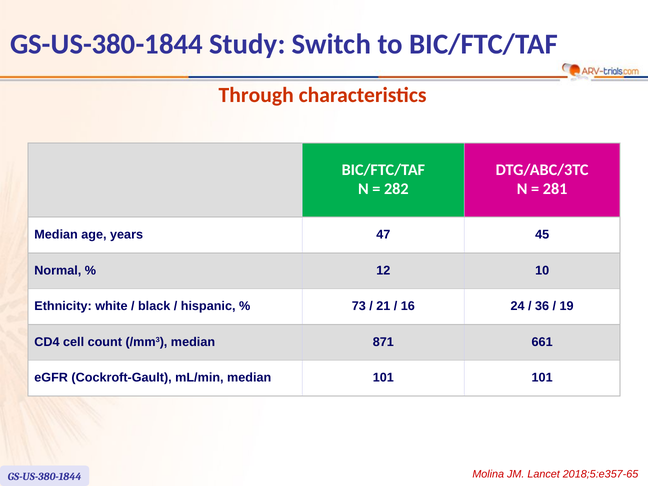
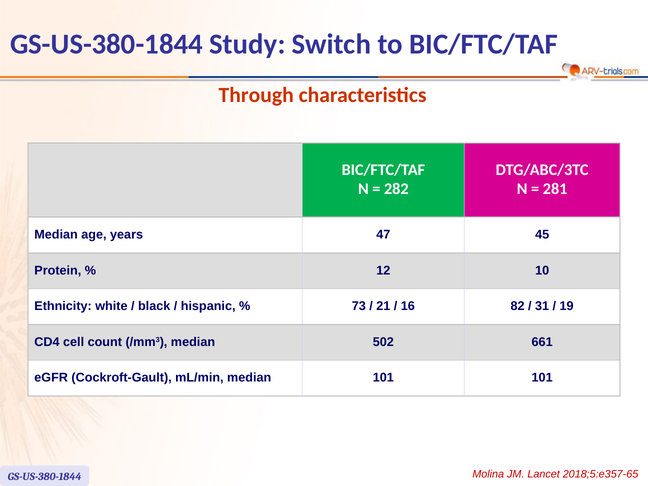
Normal: Normal -> Protein (58, 270)
24: 24 -> 82 (518, 306)
36: 36 -> 31 (542, 306)
871: 871 -> 502 (383, 342)
